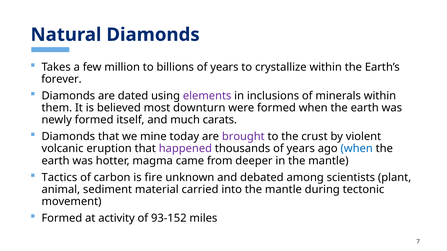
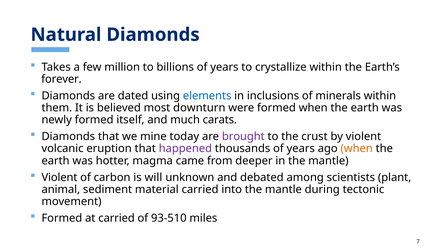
elements colour: purple -> blue (207, 96)
when colour: blue -> orange (357, 149)
Tactics: Tactics -> Violent (59, 178)
fire: fire -> will (153, 178)
at activity: activity -> carried (117, 219)
93-152: 93-152 -> 93-510 (169, 219)
